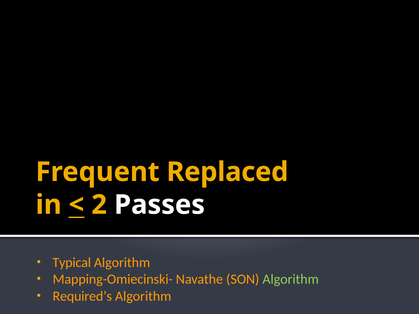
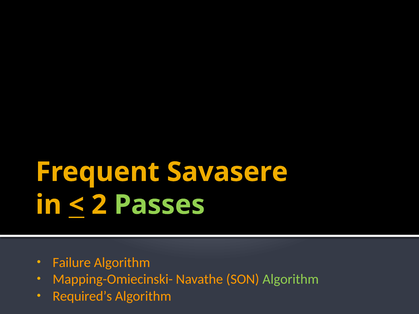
Replaced: Replaced -> Savasere (227, 172)
Passes colour: white -> light green (160, 205)
Typical: Typical -> Failure (72, 263)
